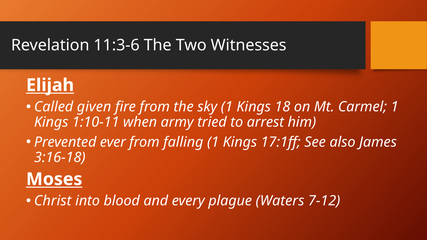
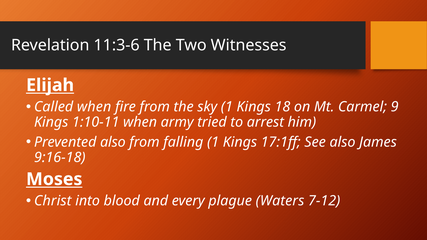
Called given: given -> when (94, 107)
Carmel 1: 1 -> 9 (395, 107)
Prevented ever: ever -> also (113, 142)
3:16-18: 3:16-18 -> 9:16-18 (60, 158)
